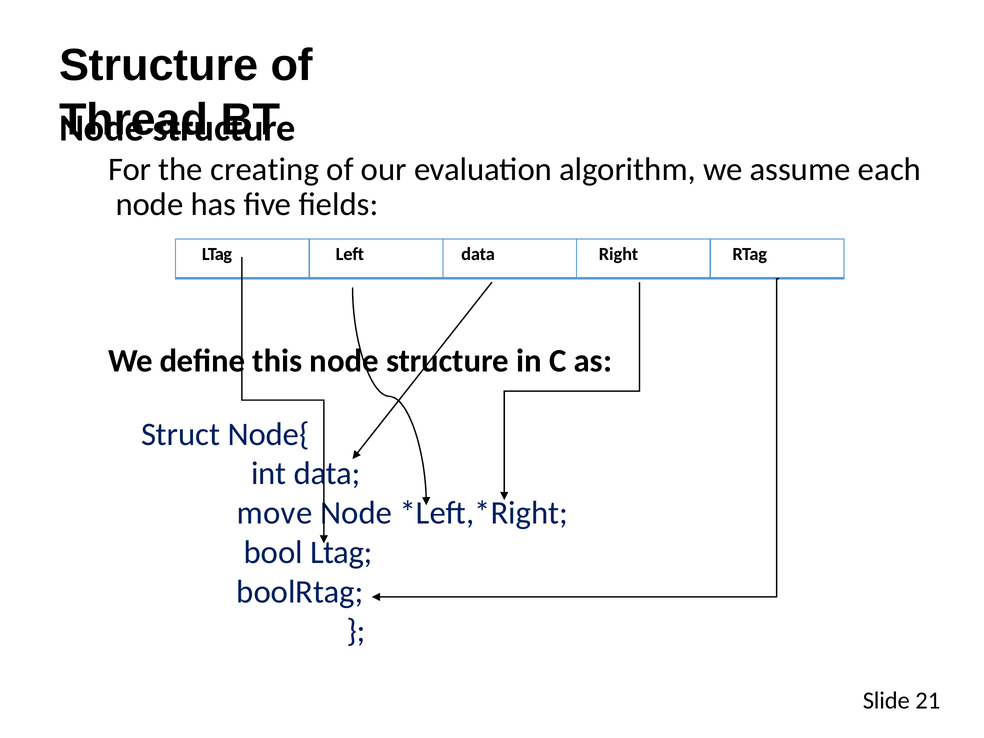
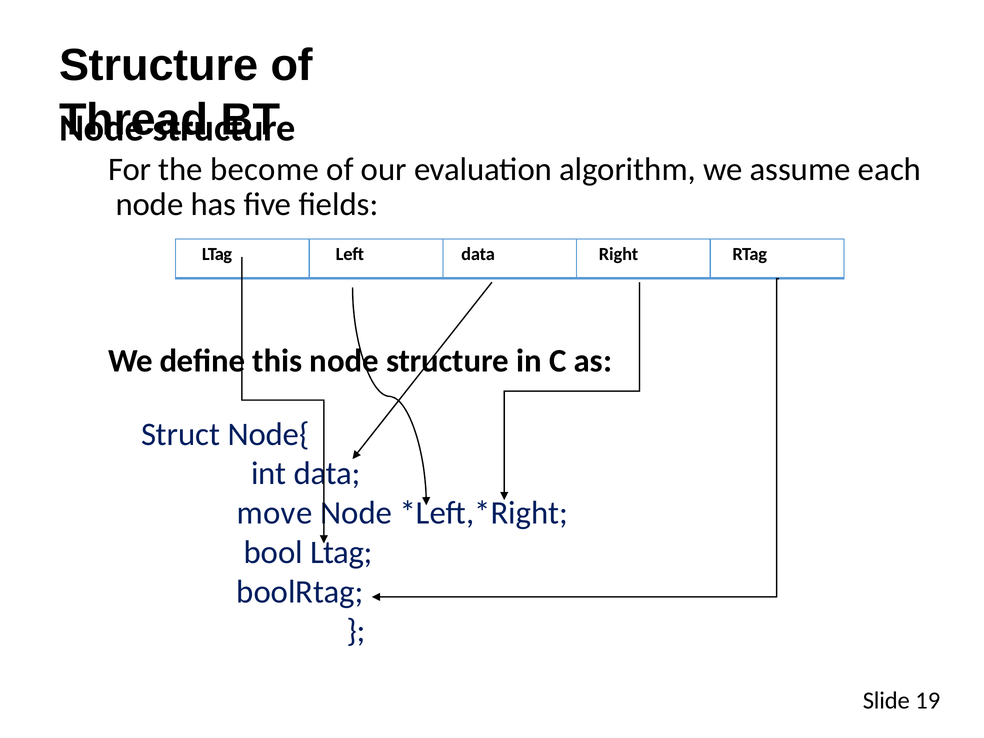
creating: creating -> become (265, 169)
21: 21 -> 19 (928, 701)
